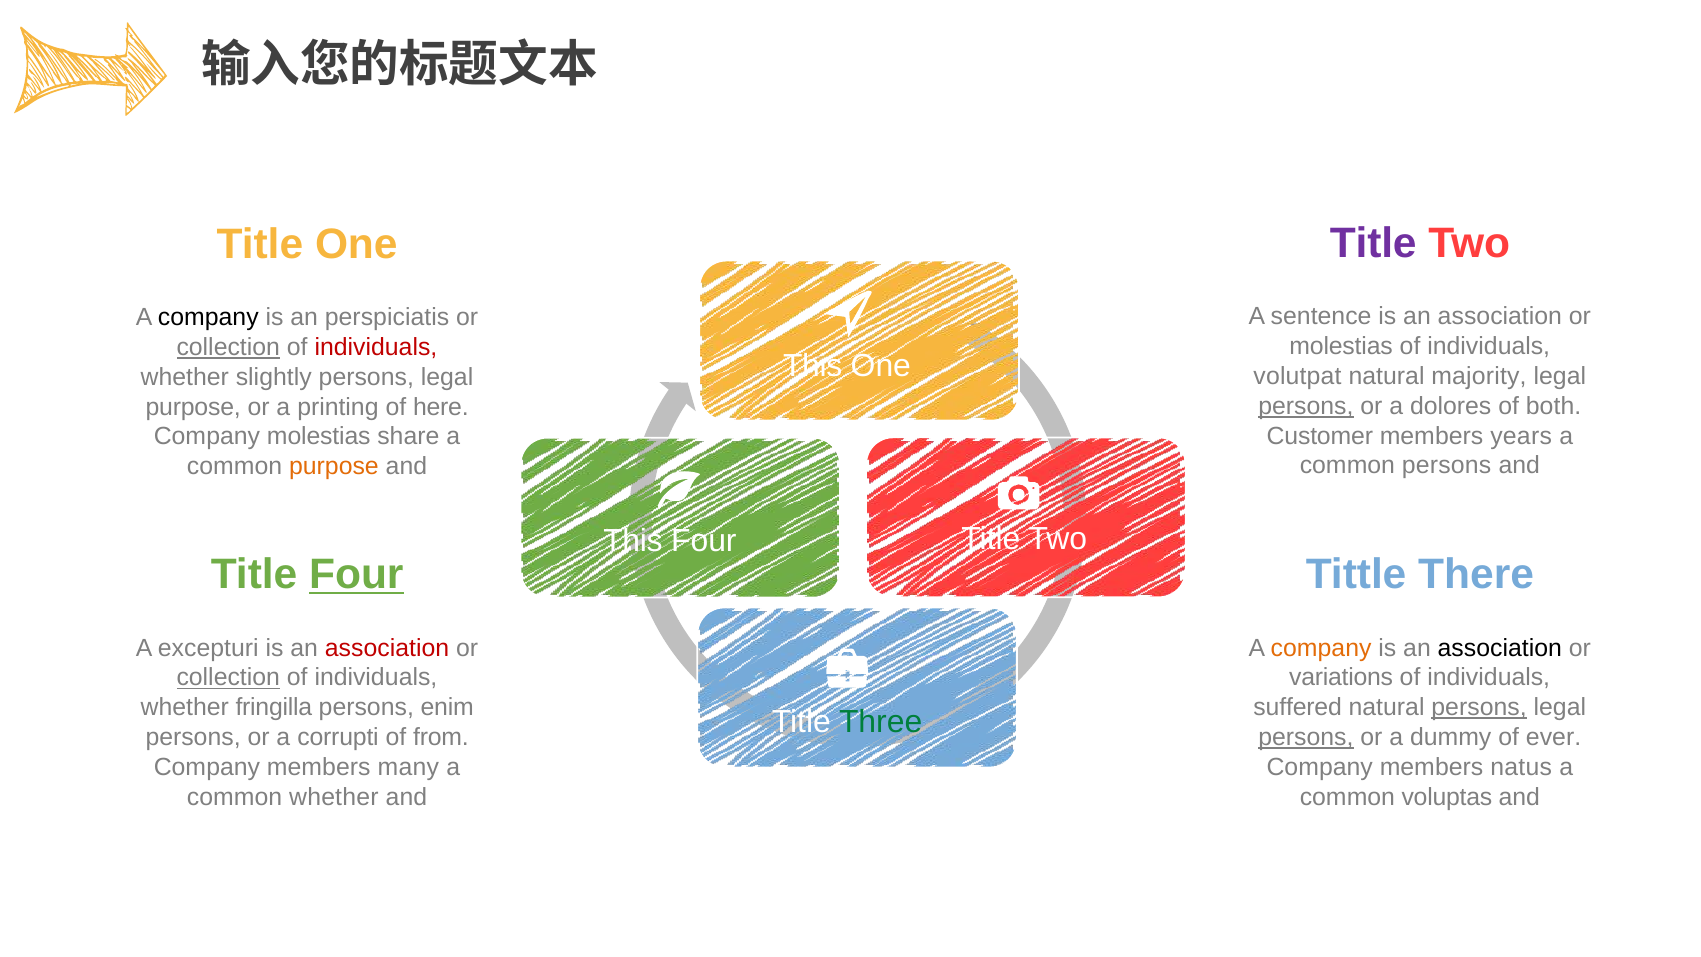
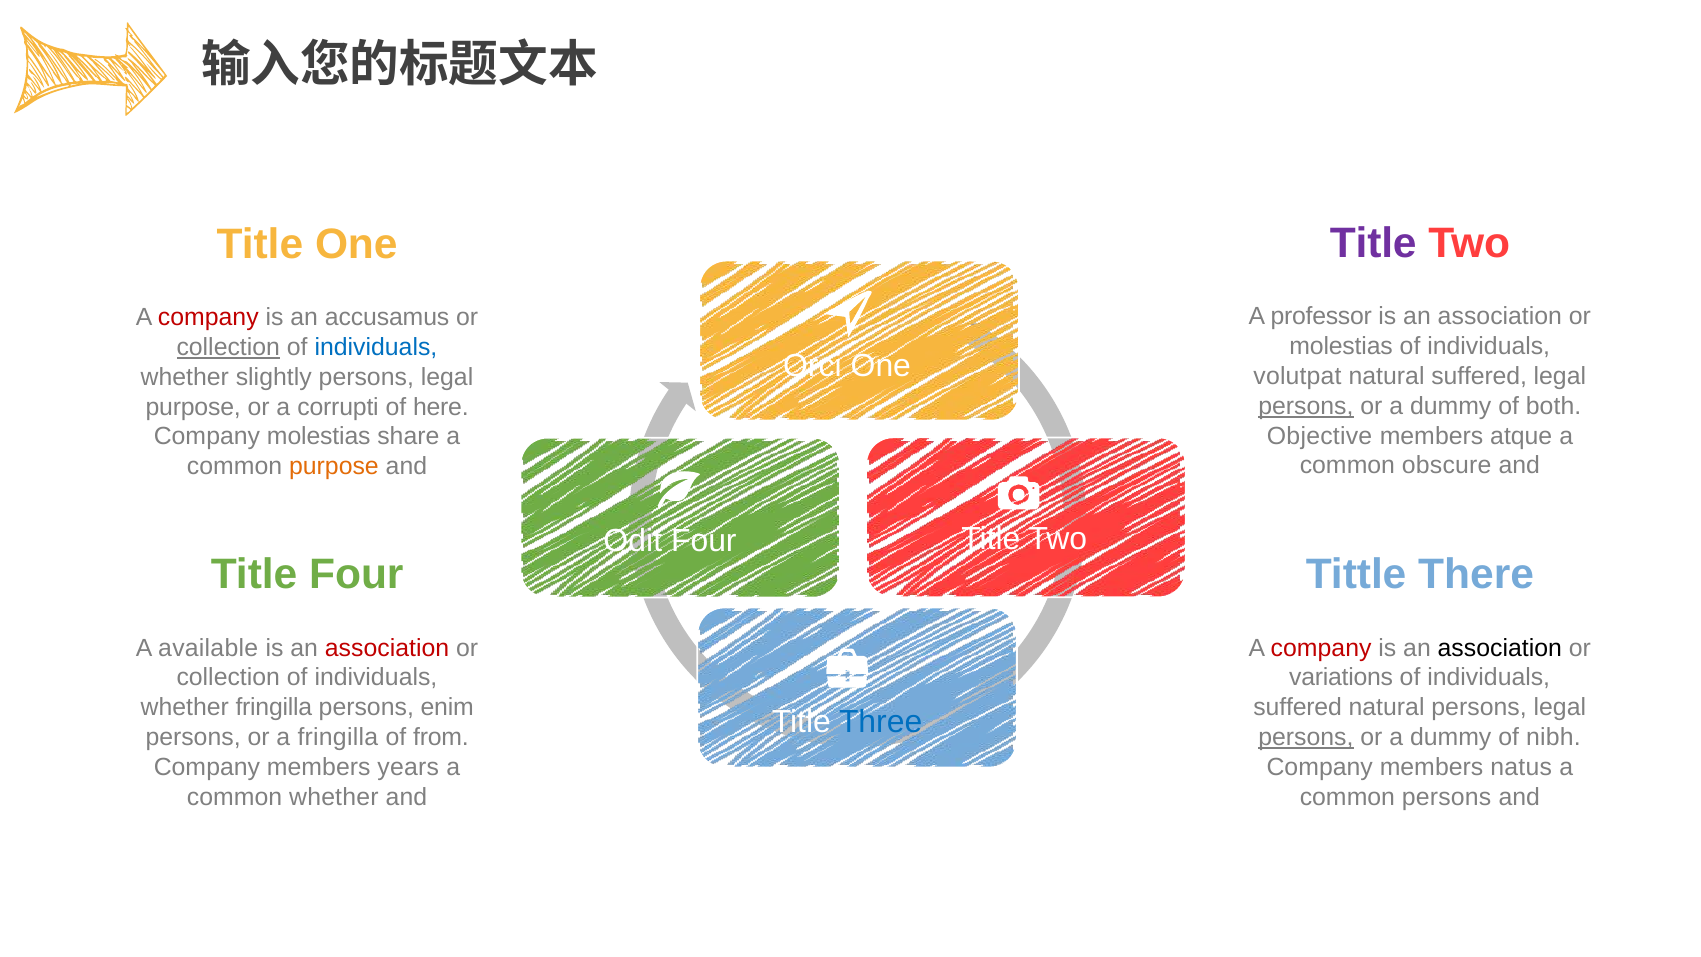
sentence: sentence -> professor (1321, 317)
company colour: black -> red (208, 317)
perspiciatis: perspiciatis -> accusamus (387, 317)
individuals colour: red -> blue (376, 347)
This: This -> Orci (812, 365)
natural majority: majority -> suffered (1479, 376)
dolores: dolores -> dummy (1451, 406)
printing: printing -> corrupti (338, 407)
Customer: Customer -> Objective (1320, 436)
years: years -> atque (1521, 436)
common persons: persons -> obscure (1447, 466)
This: This -> Odit (633, 541)
Four underline: present -> none (356, 575)
excepturi: excepturi -> available (208, 648)
company colour: orange -> red (1321, 648)
collection underline: present -> none (228, 678)
persons underline: present -> none (1479, 707)
Three colour: green -> blue (881, 722)
a corrupti: corrupti -> fringilla (338, 737)
ever: ever -> nibh (1553, 737)
many: many -> years (408, 767)
common voluptas: voluptas -> persons (1447, 797)
